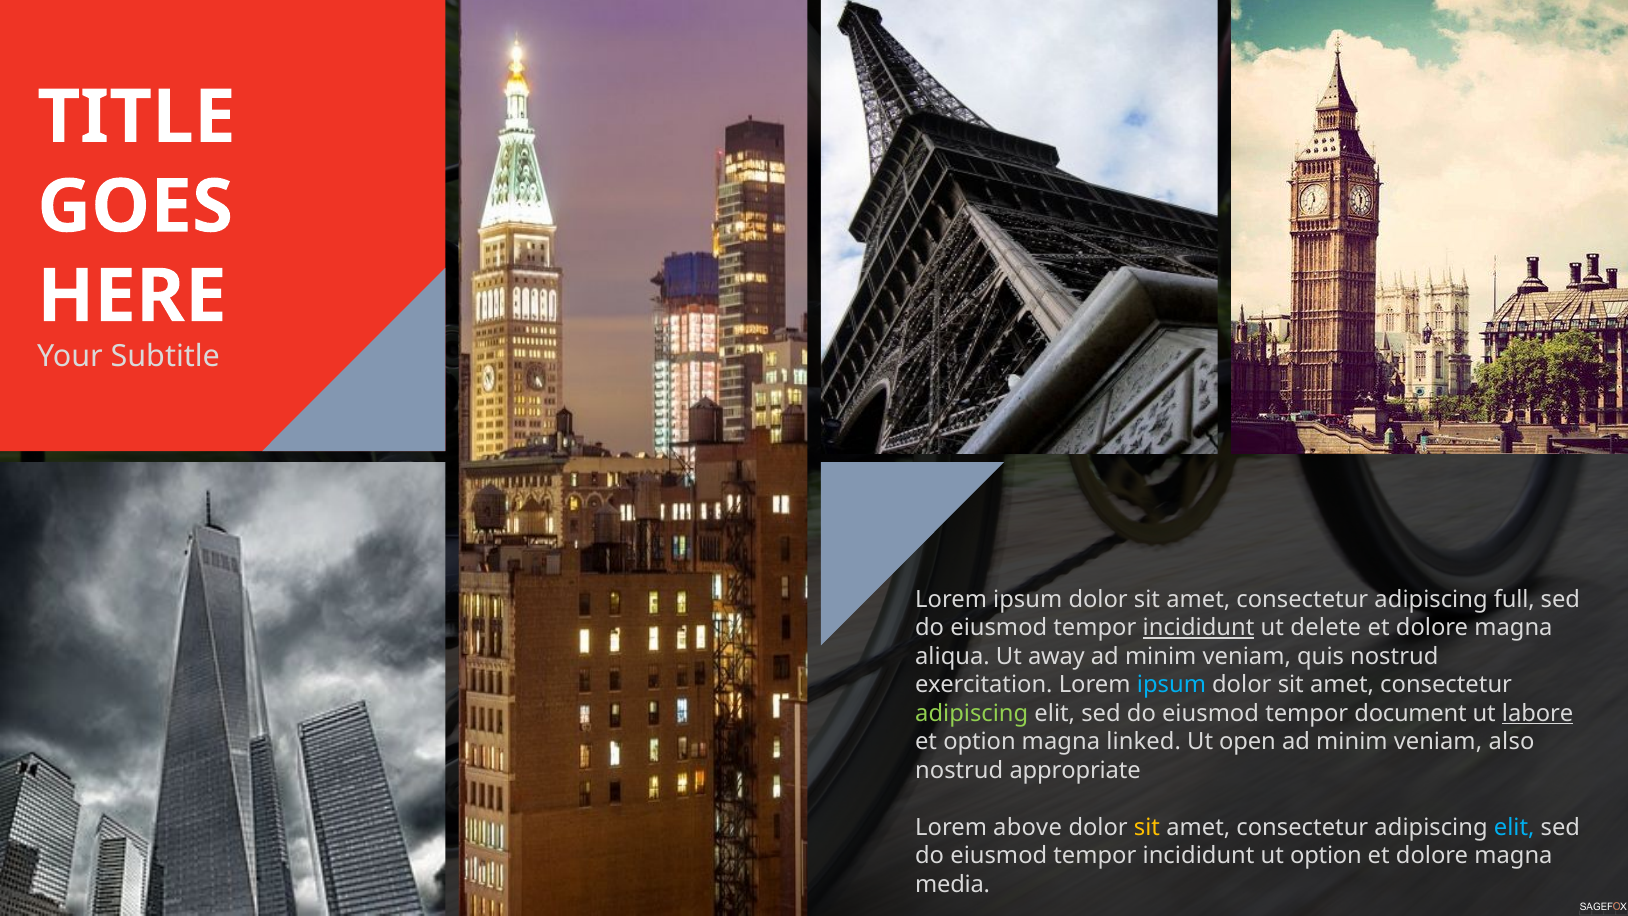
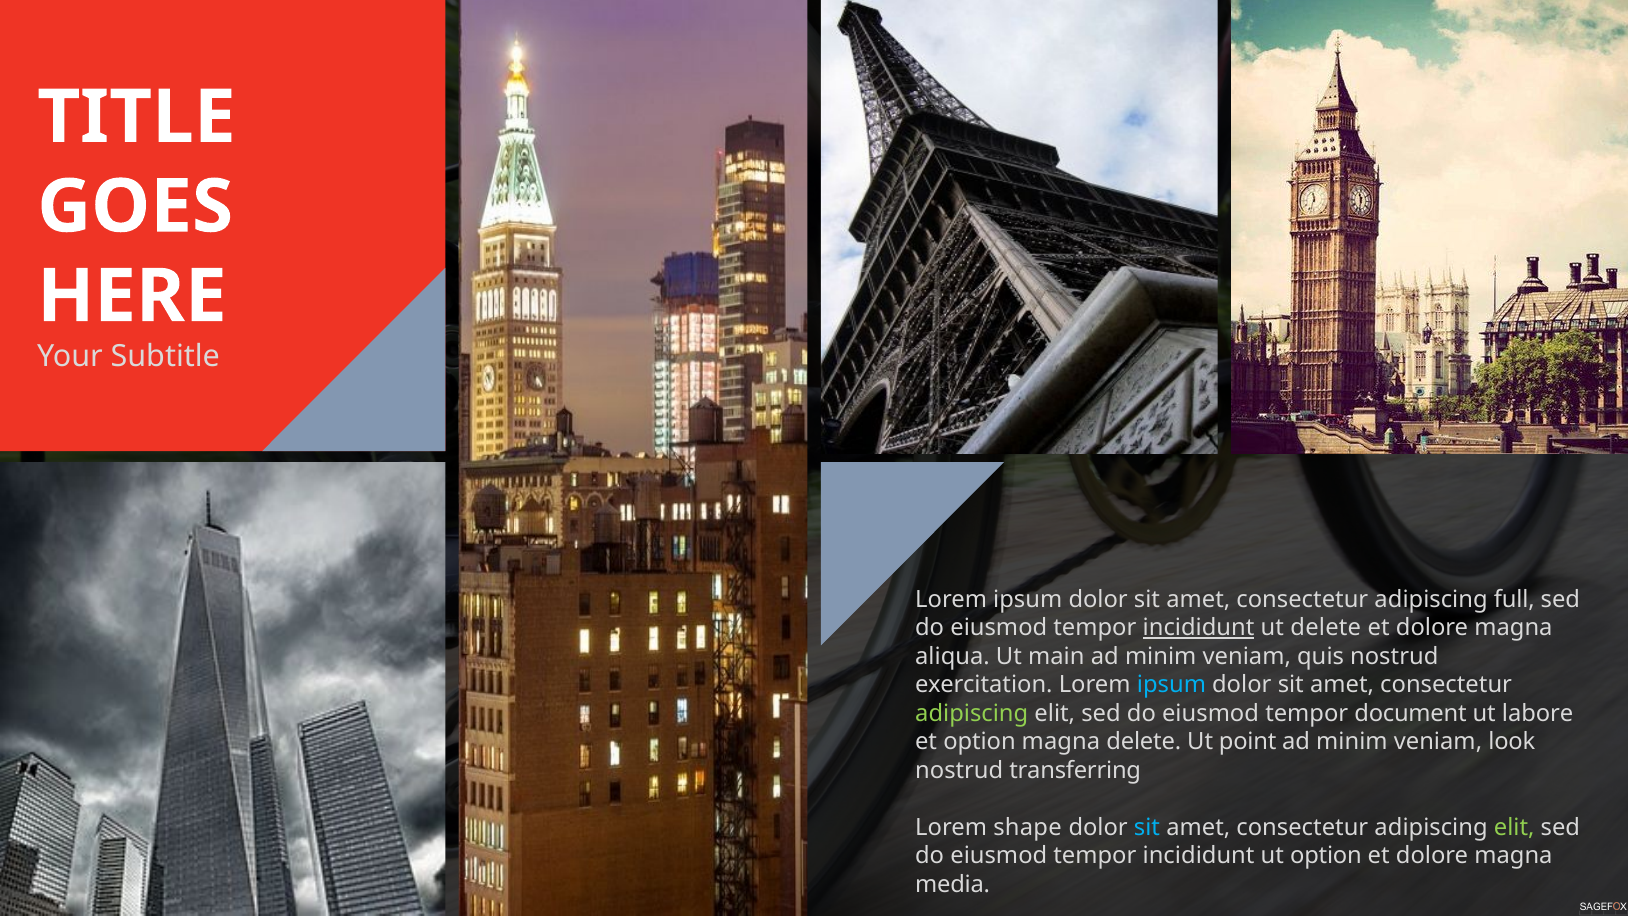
away: away -> main (1056, 656)
labore underline: present -> none (1538, 713)
magna linked: linked -> delete (1144, 742)
open: open -> point (1248, 742)
also: also -> look (1512, 742)
appropriate: appropriate -> transferring (1075, 770)
above: above -> shape (1028, 827)
sit colour: yellow -> light blue (1147, 827)
elit colour: light blue -> light green (1514, 827)
